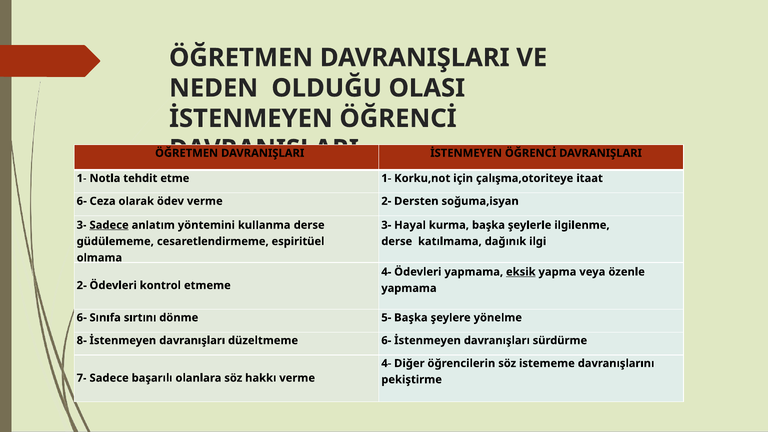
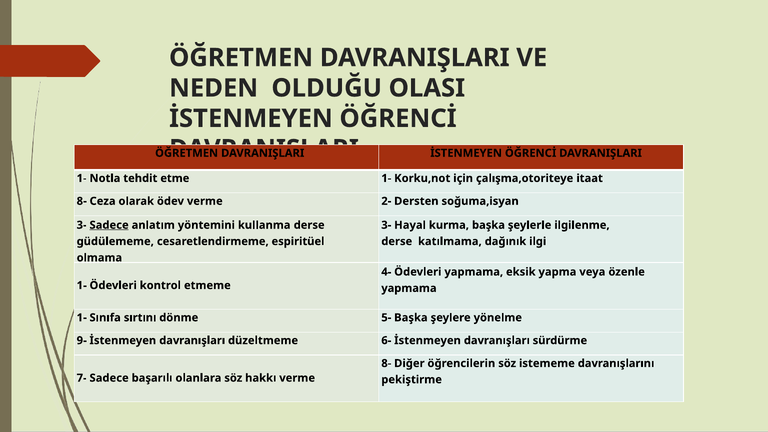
6-: 6- -> 8- (82, 201)
eksik underline: present -> none (521, 272)
2-: 2- -> 1- (82, 285)
6-: 6- -> 1- (82, 318)
8-: 8- -> 9- (82, 340)
4-: 4- -> 8- (386, 363)
